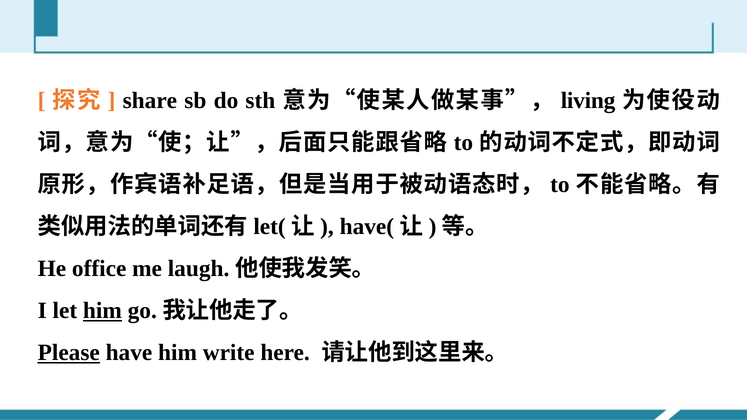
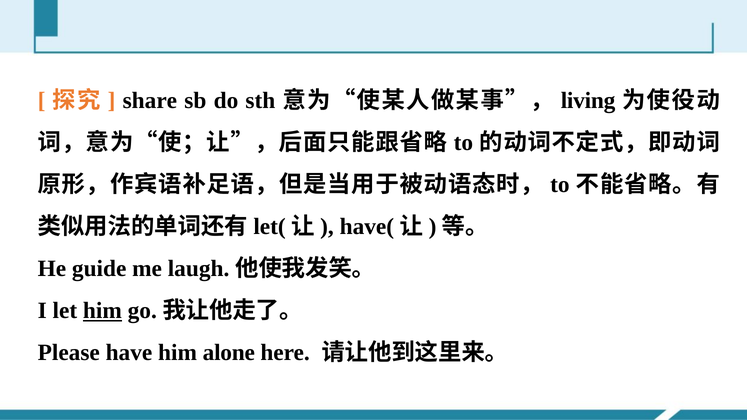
office: office -> guide (99, 269)
Please underline: present -> none (69, 353)
write: write -> alone (229, 353)
